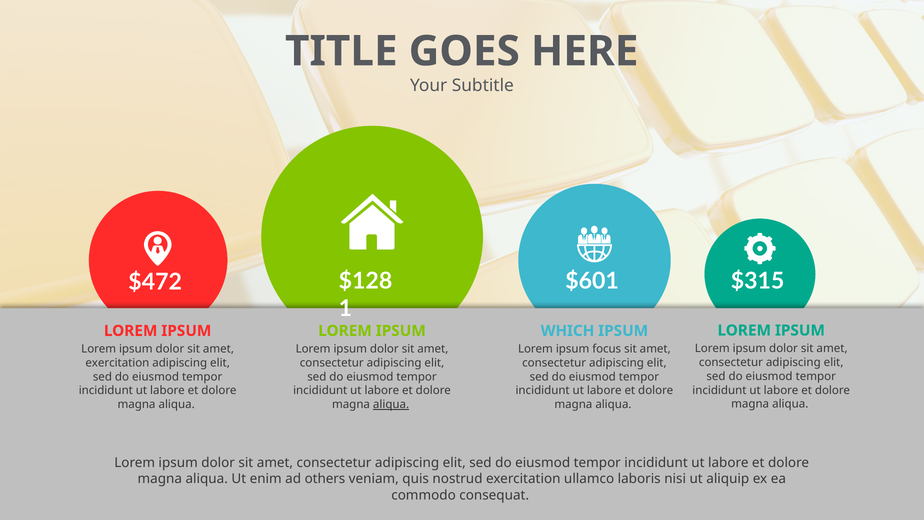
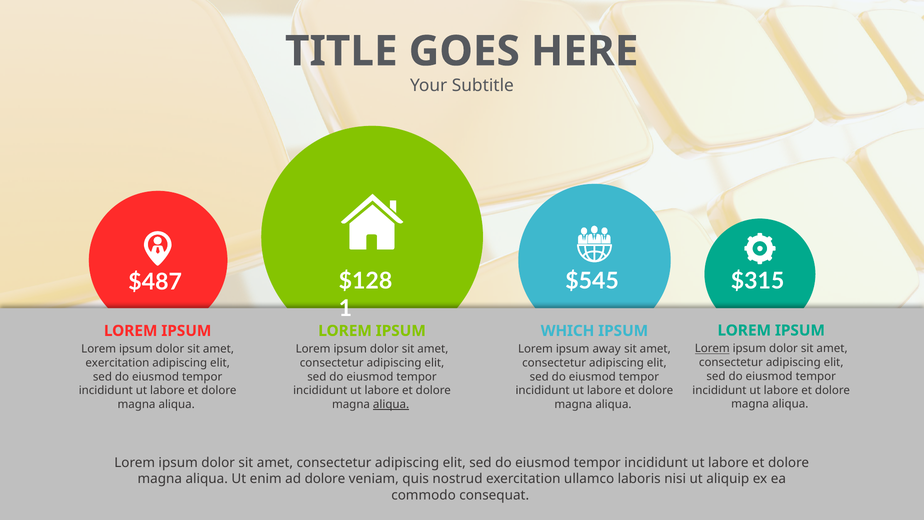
$601: $601 -> $545 (592, 281)
$472: $472 -> $487 (155, 282)
Lorem underline: none -> present (712, 348)
focus: focus -> away (607, 349)
ad others: others -> dolore (325, 479)
